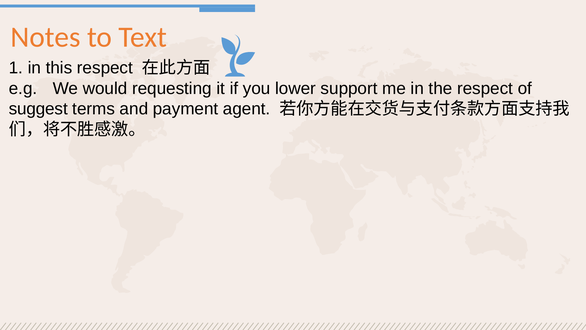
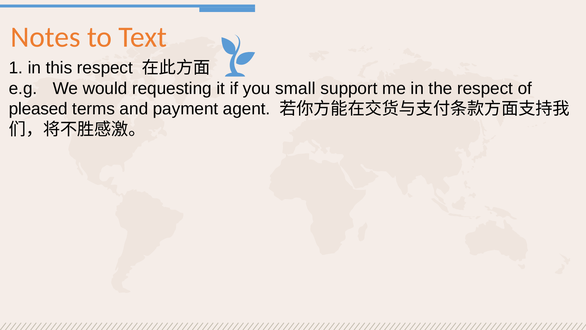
lower: lower -> small (295, 88)
suggest: suggest -> pleased (38, 109)
